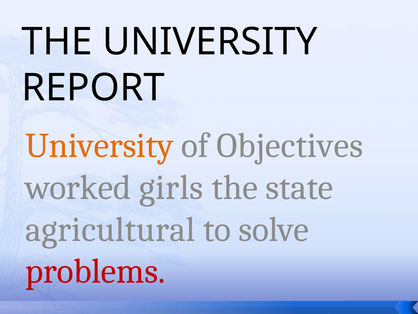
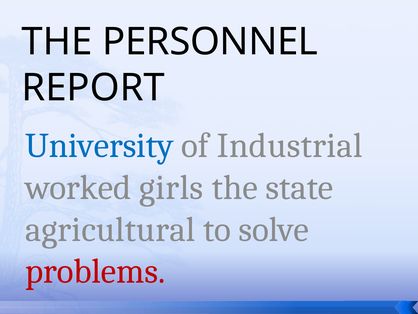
THE UNIVERSITY: UNIVERSITY -> PERSONNEL (210, 42)
University colour: orange -> blue (99, 146)
Objectives: Objectives -> Industrial (290, 146)
